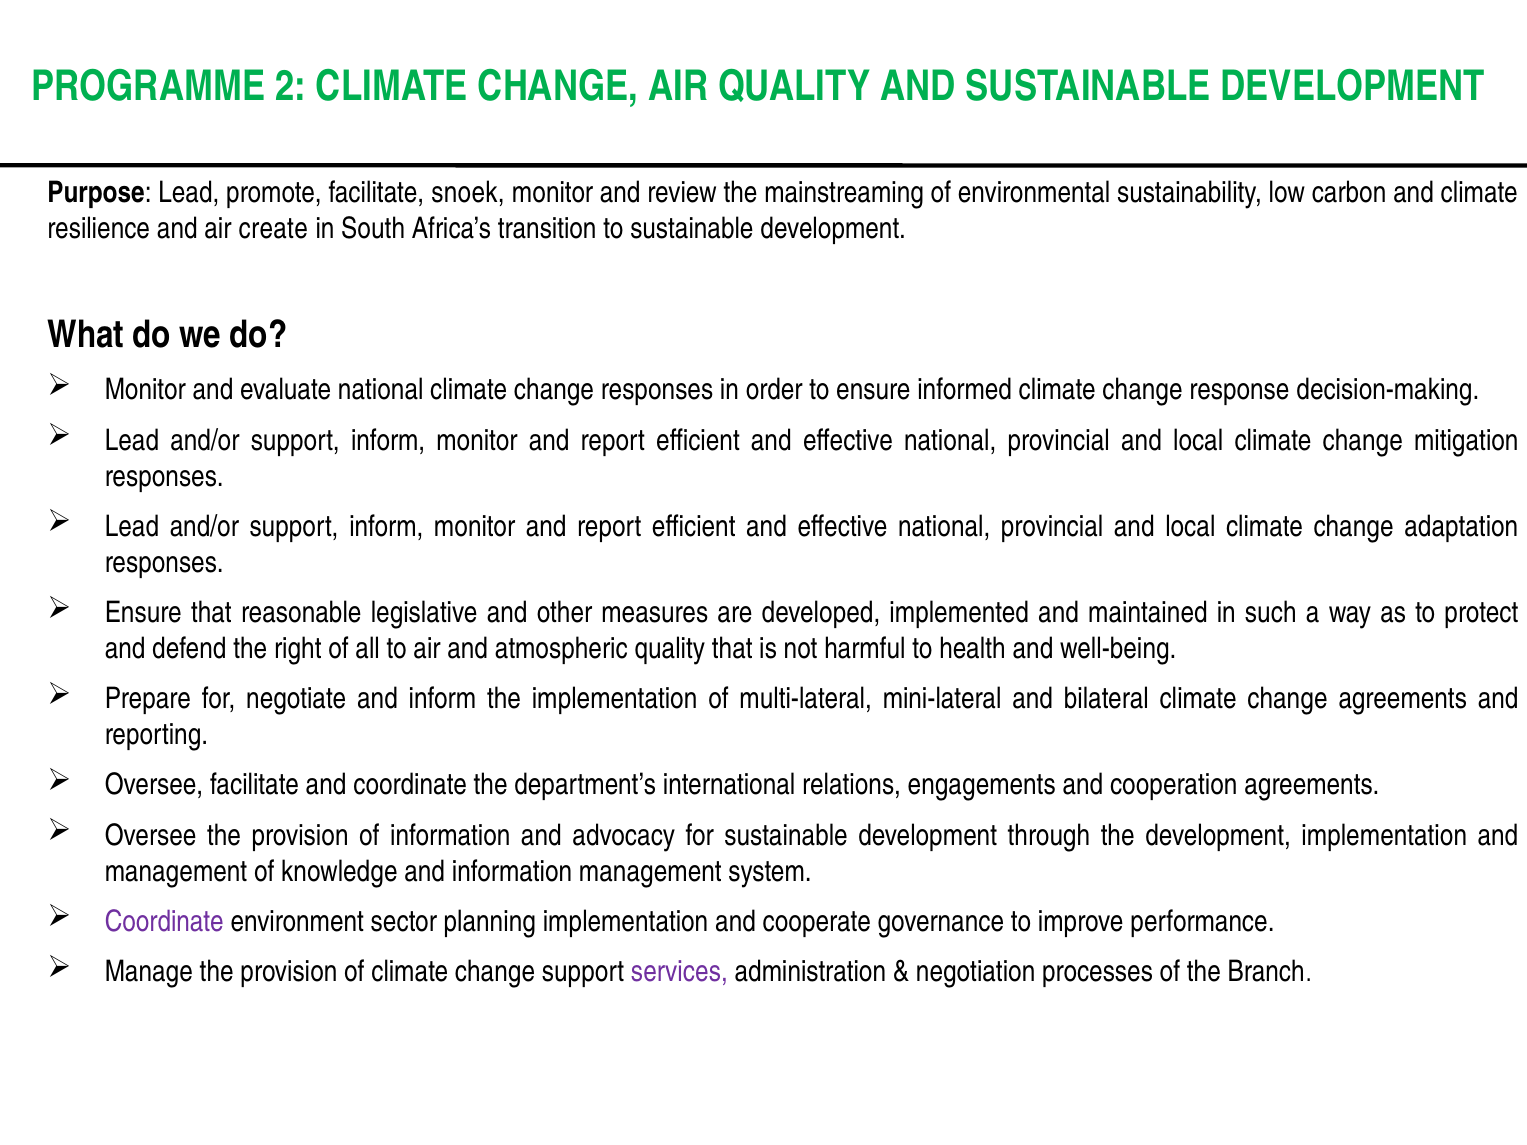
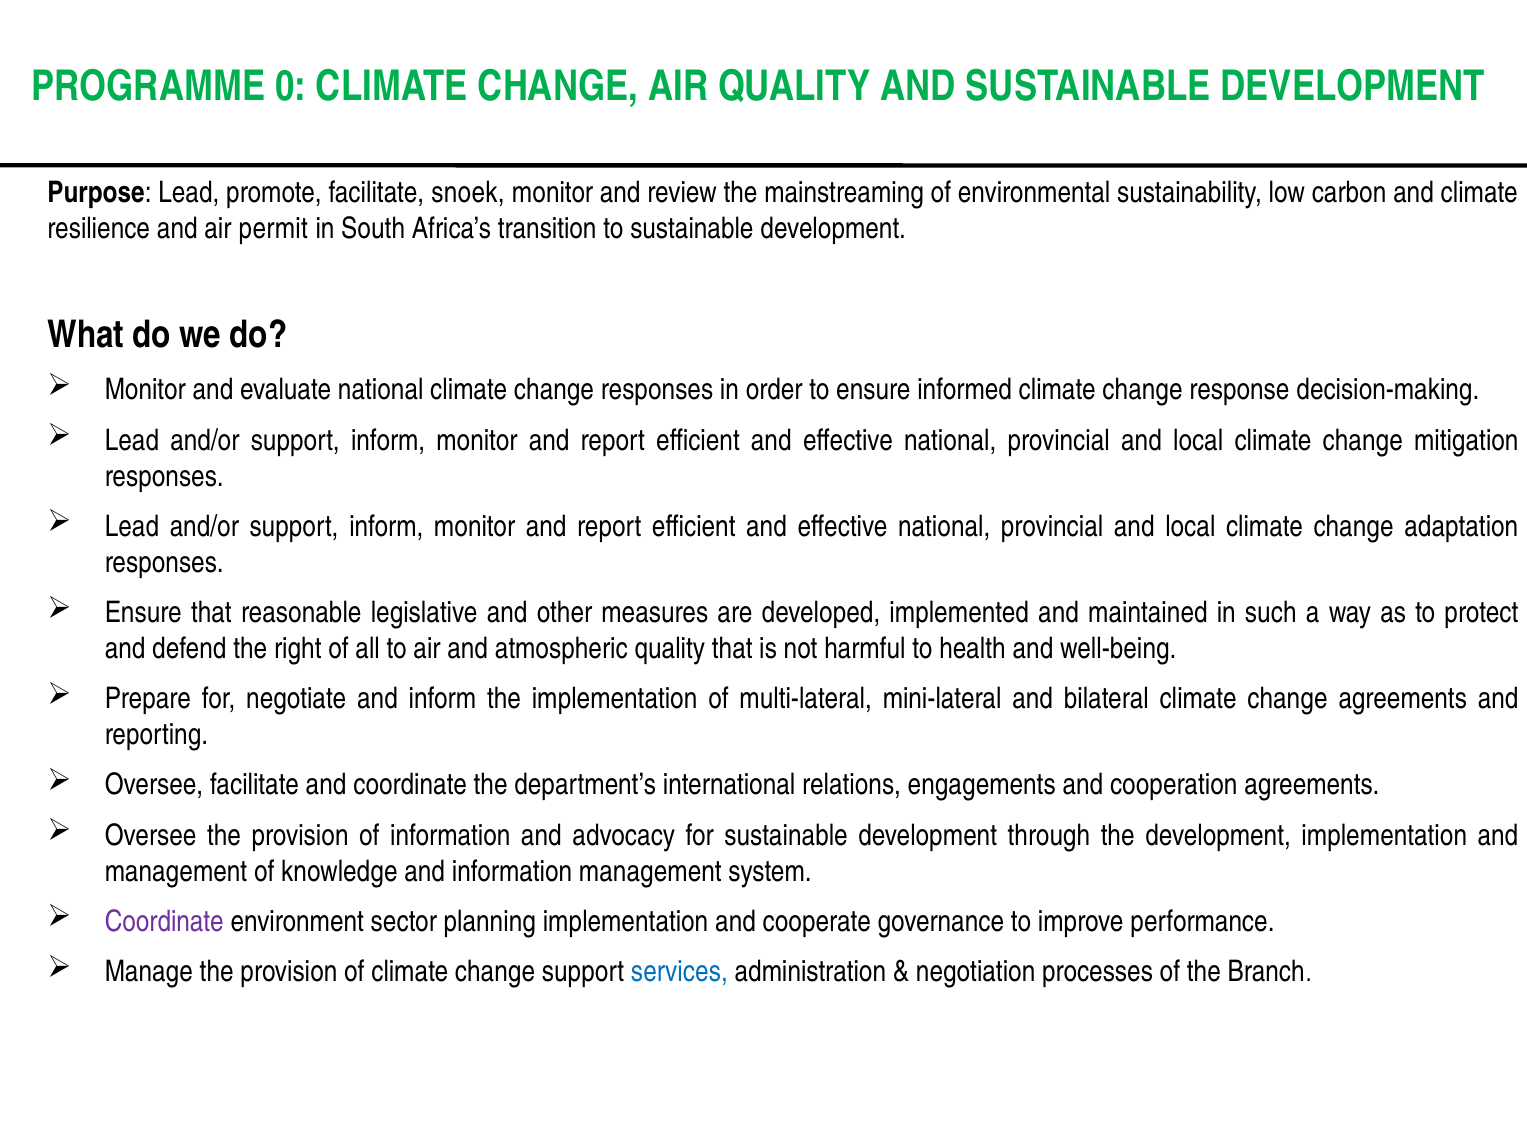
2: 2 -> 0 (291, 86)
create: create -> permit (273, 229)
services colour: purple -> blue (679, 972)
